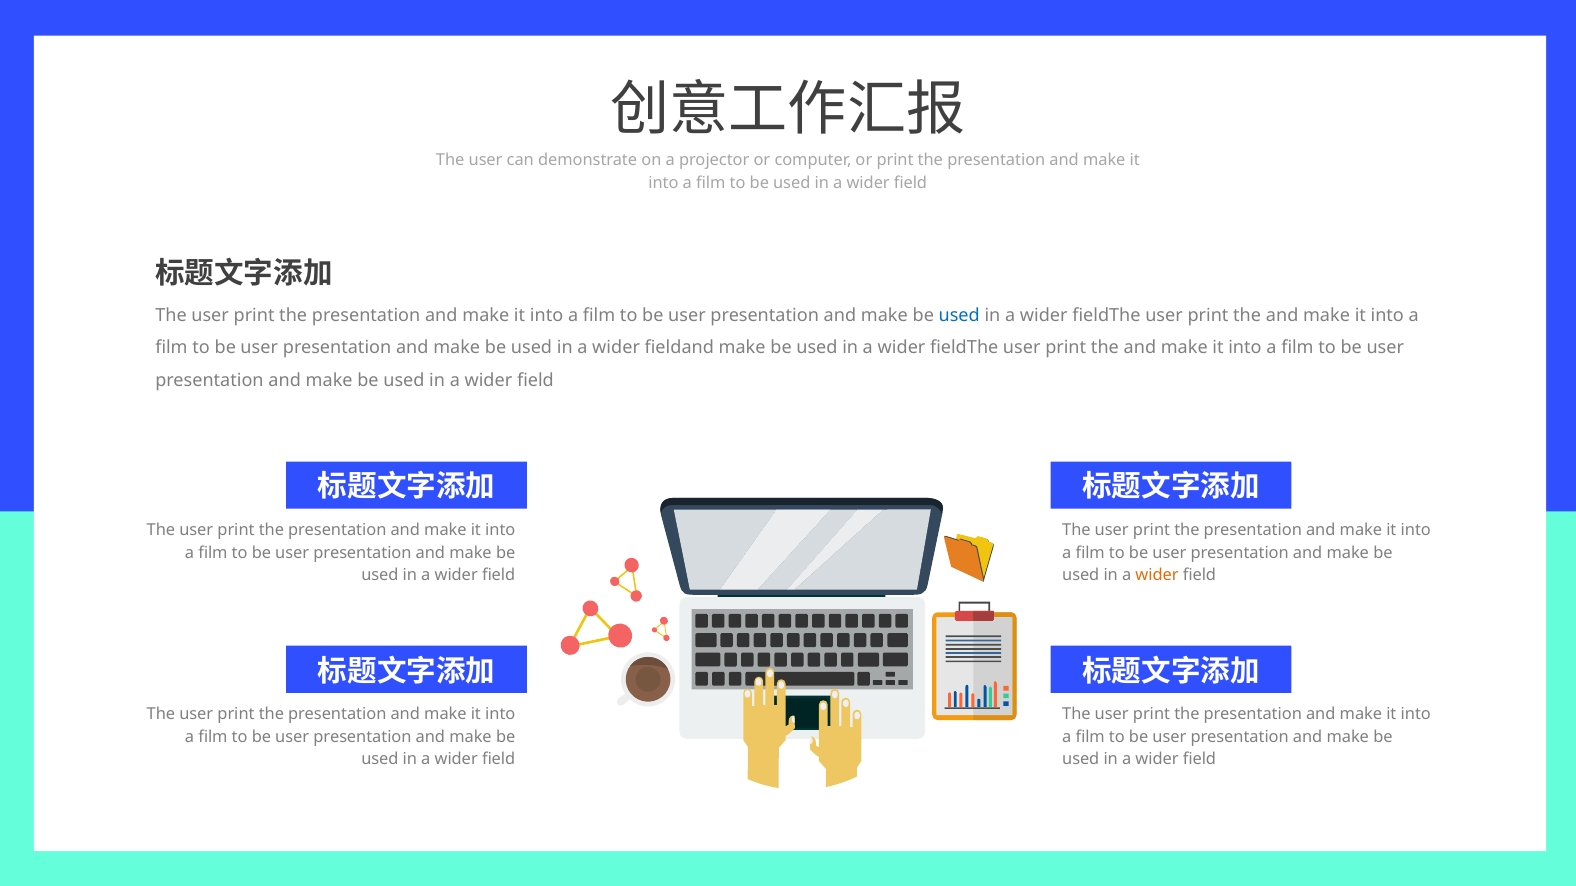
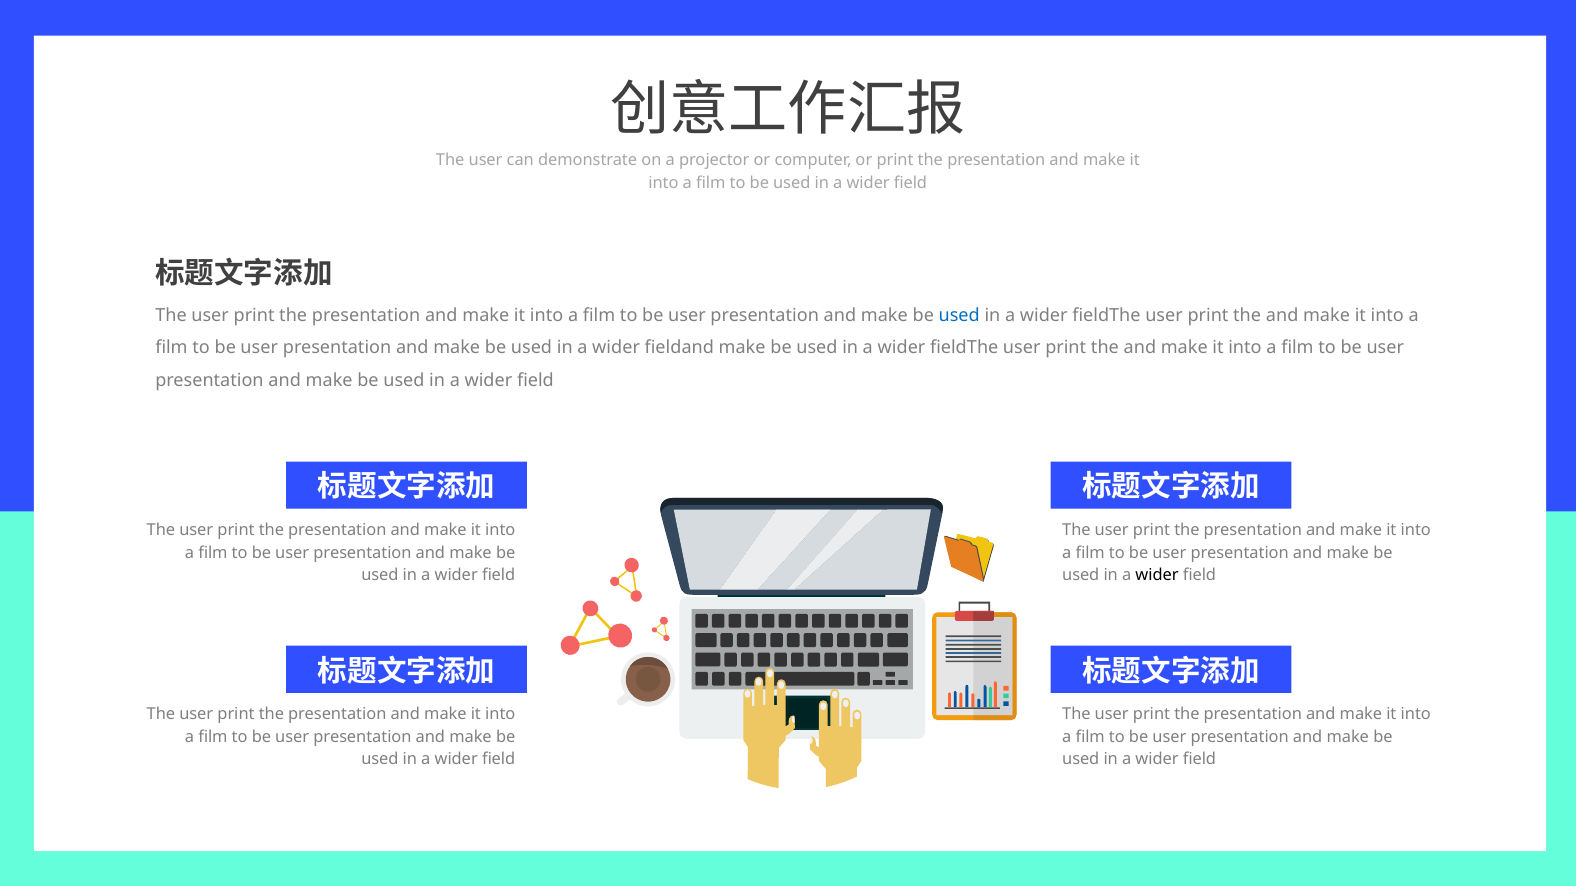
wider colour: orange -> black (1157, 576)
